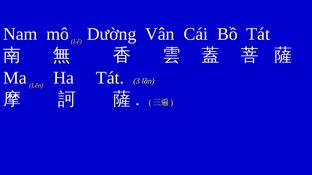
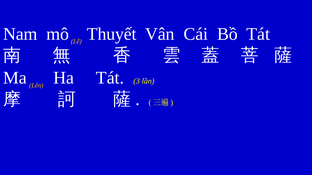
Dường: Dường -> Thuyết (112, 34)
